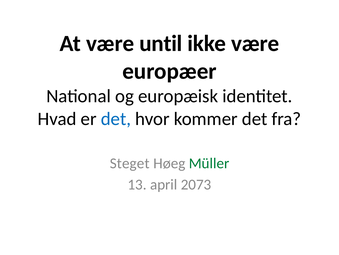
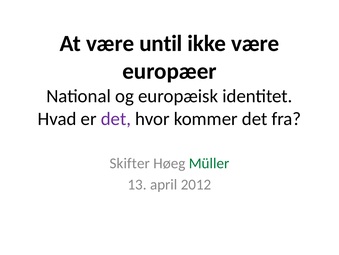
det colour: blue -> purple (116, 118)
Steget: Steget -> Skifter (130, 163)
2073: 2073 -> 2012 (196, 184)
